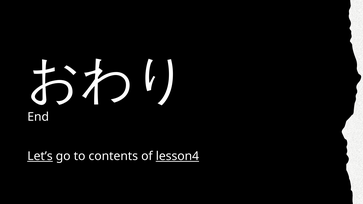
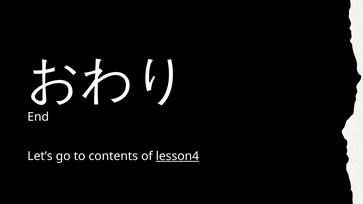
Let’s underline: present -> none (40, 156)
